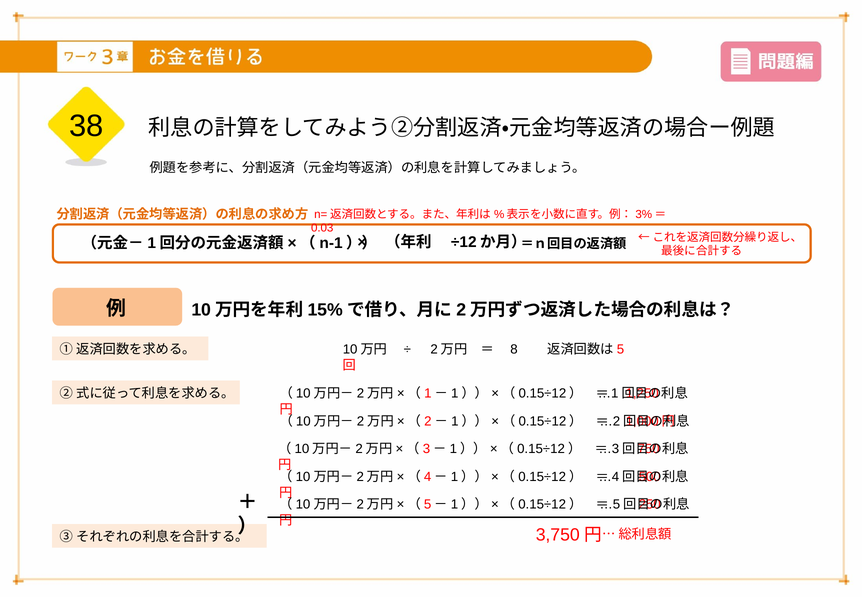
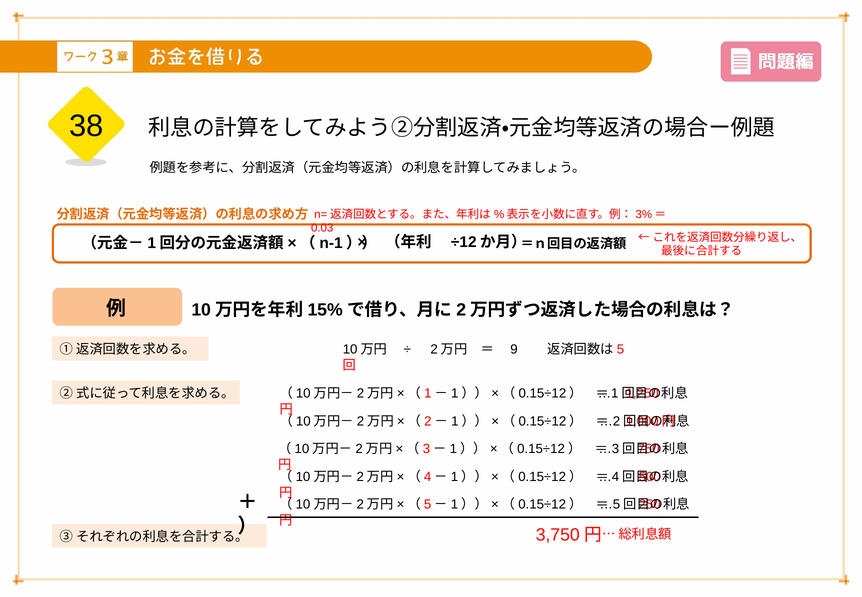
8: 8 -> 9 (514, 349)
